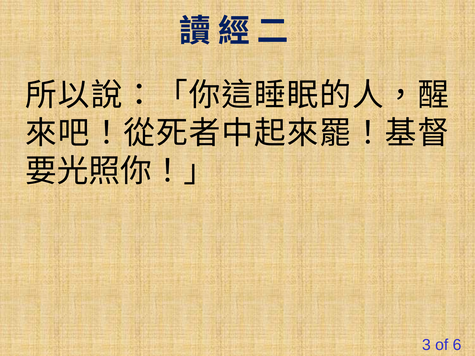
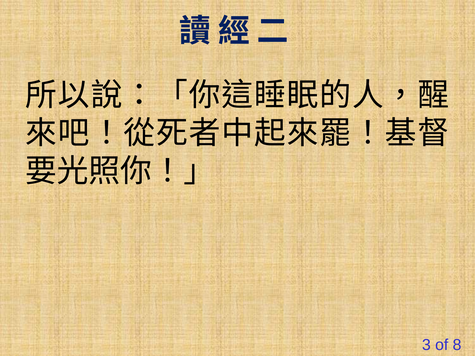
6: 6 -> 8 (457, 345)
